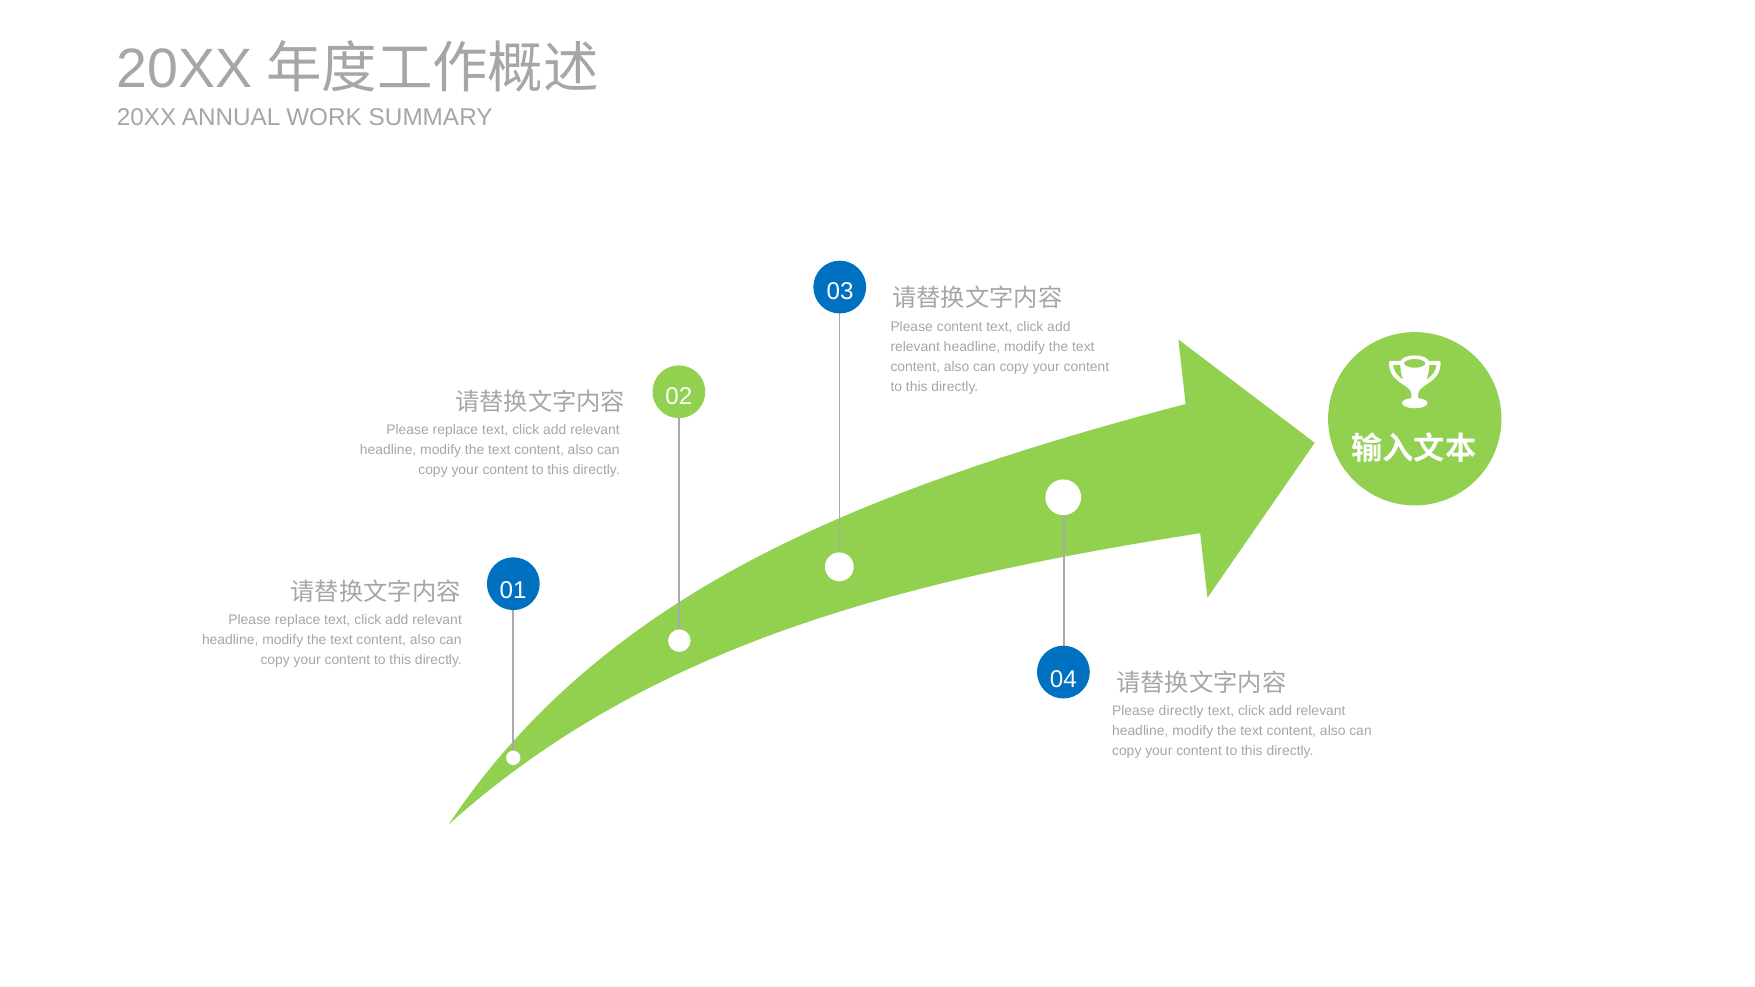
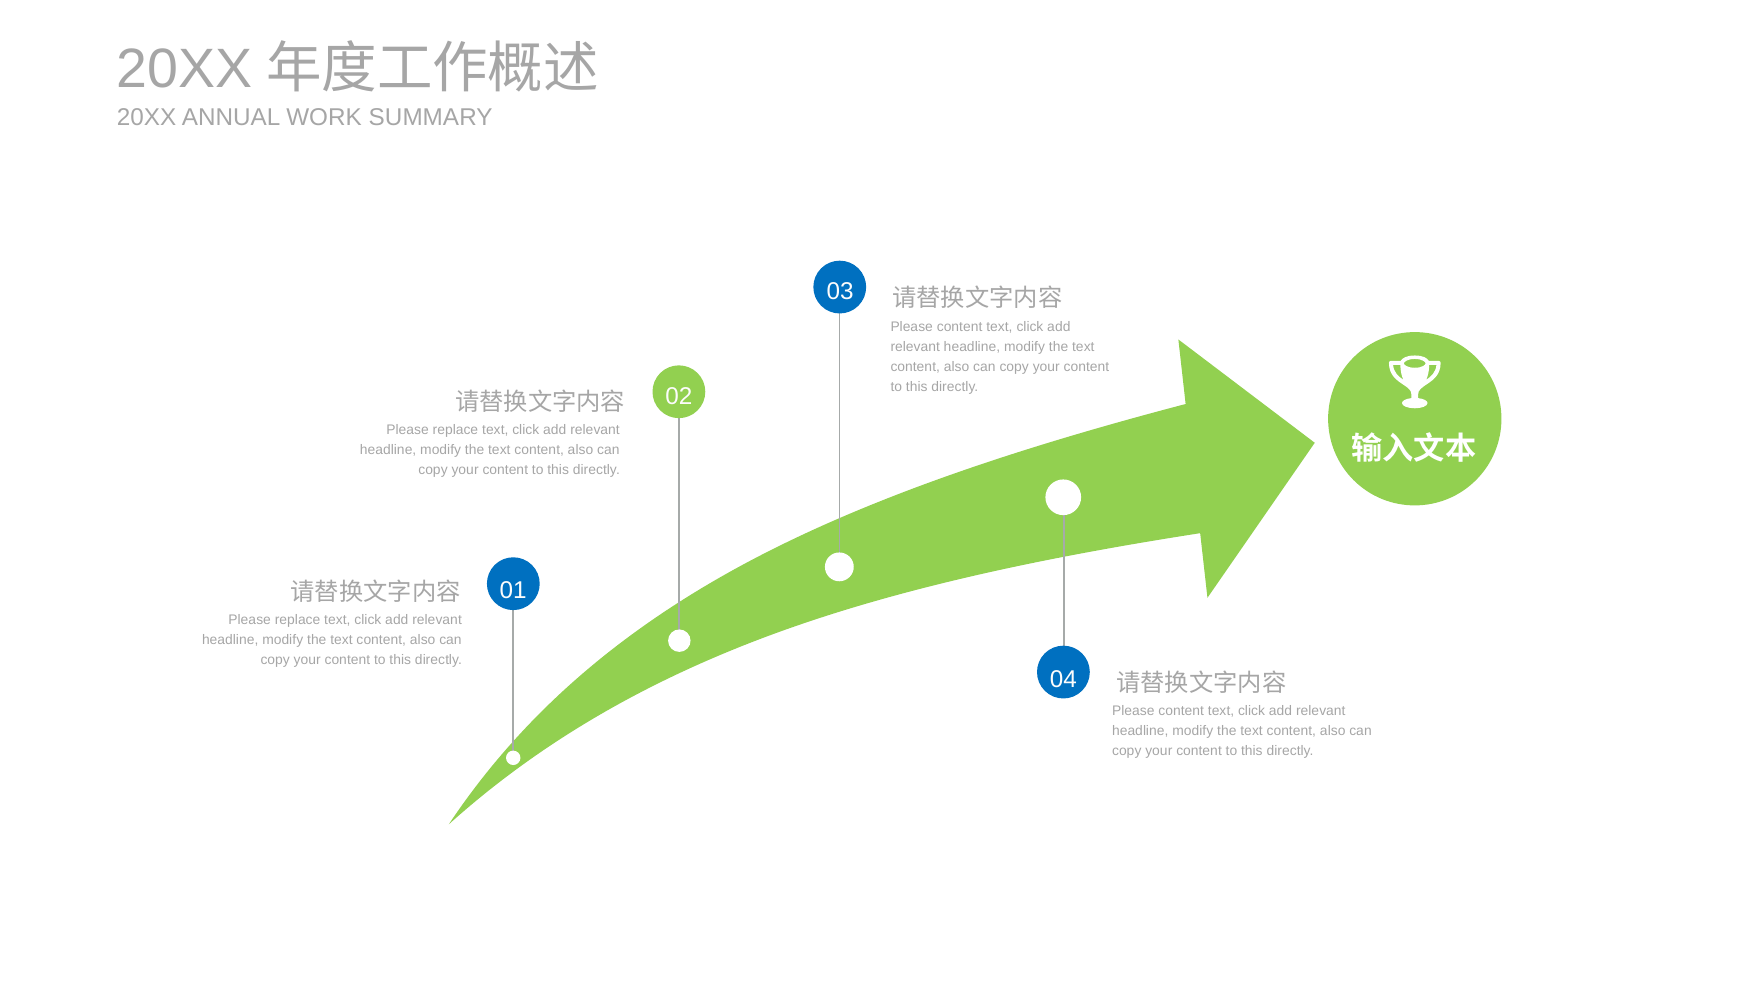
directly: directly -> content (1181, 711)
